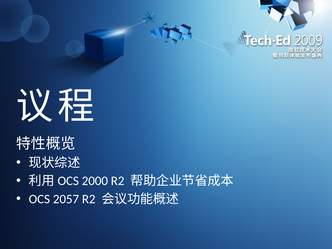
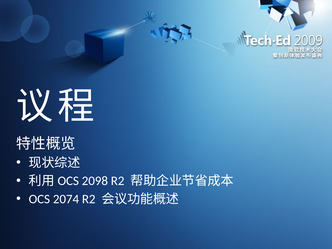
2000: 2000 -> 2098 (95, 181)
2057: 2057 -> 2074 (66, 199)
